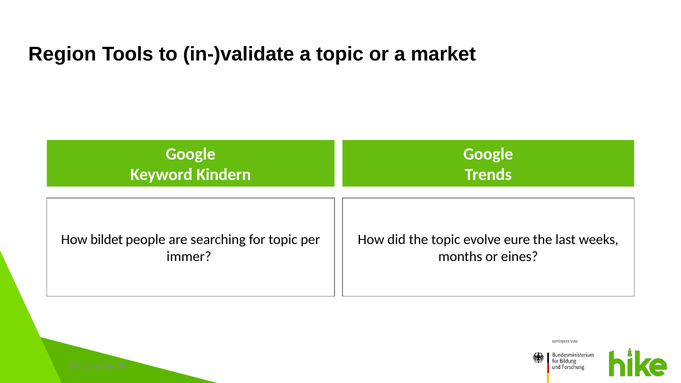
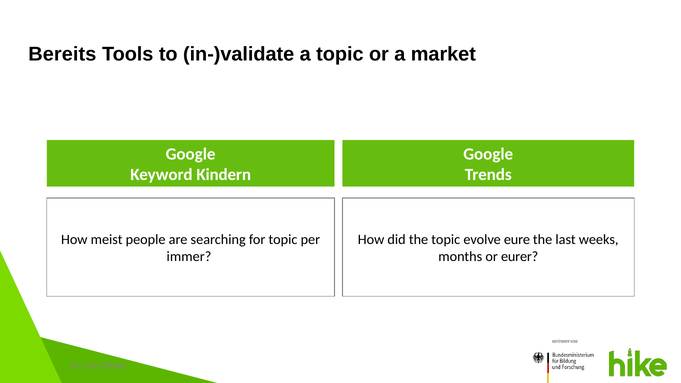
Region: Region -> Bereits (62, 54)
bildet: bildet -> meist (107, 240)
eines: eines -> eurer (520, 257)
